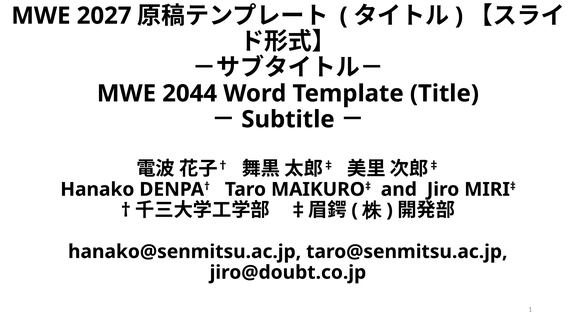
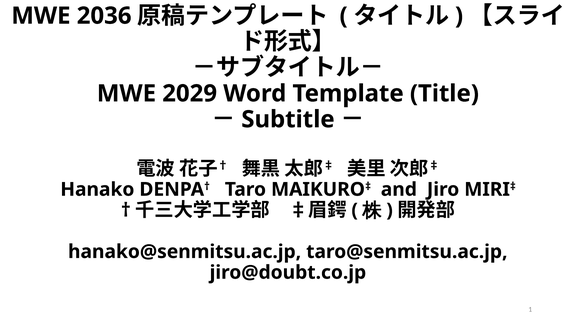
2027: 2027 -> 2036 (104, 16)
2044: 2044 -> 2029 (190, 93)
